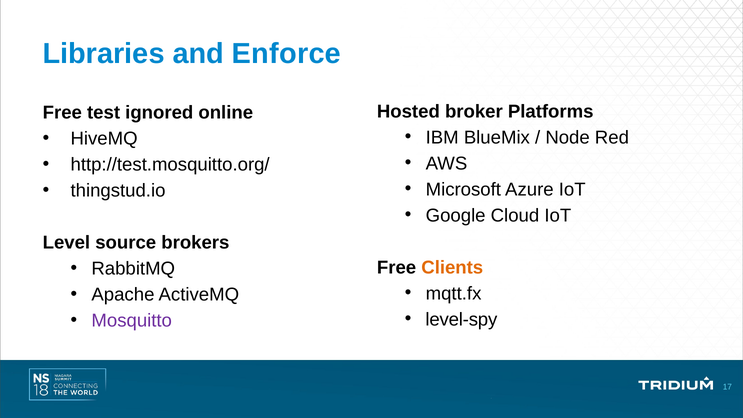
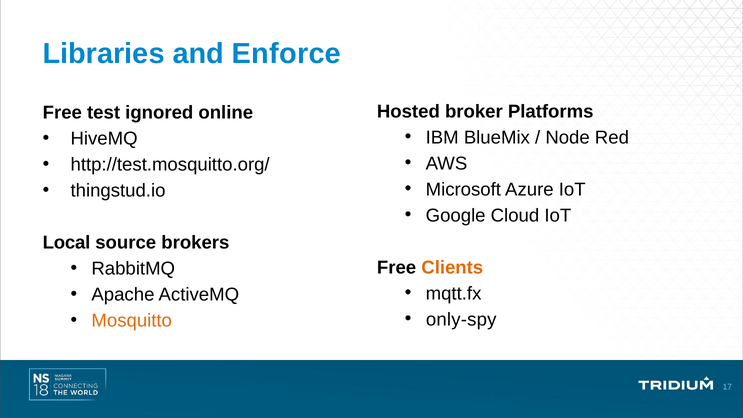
Level: Level -> Local (66, 243)
level-spy: level-spy -> only-spy (461, 319)
Mosquitto colour: purple -> orange (132, 321)
